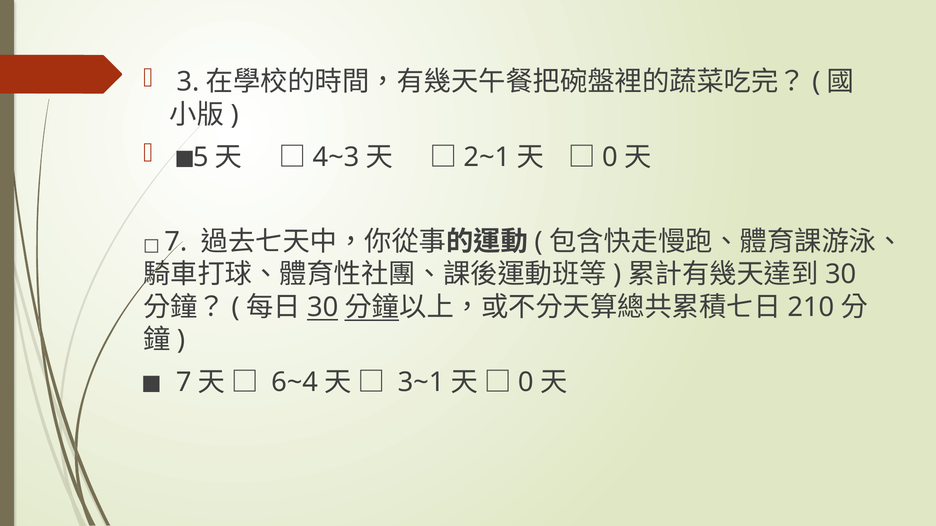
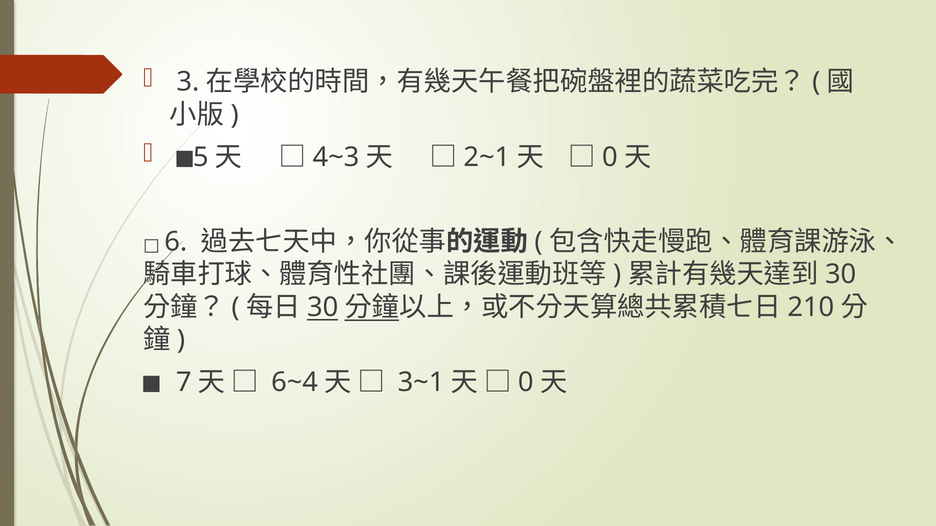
7: 7 -> 6 (176, 242)
